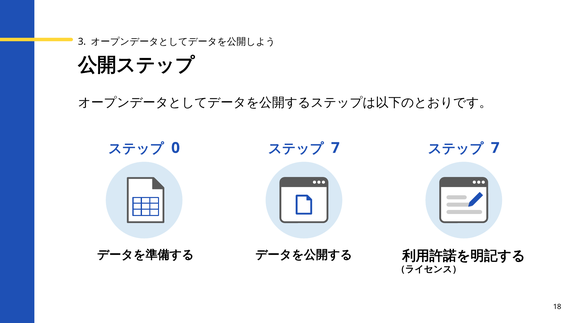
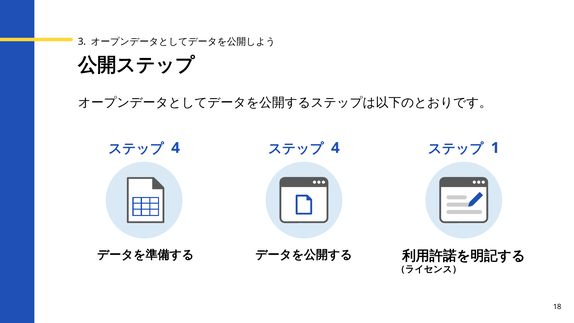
0: 0 -> 4 (176, 148)
7: 7 -> 4 (335, 148)
7: 7 -> 1 (495, 148)
